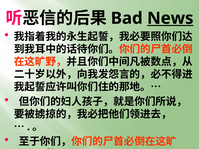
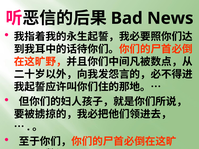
News underline: present -> none (170, 18)
